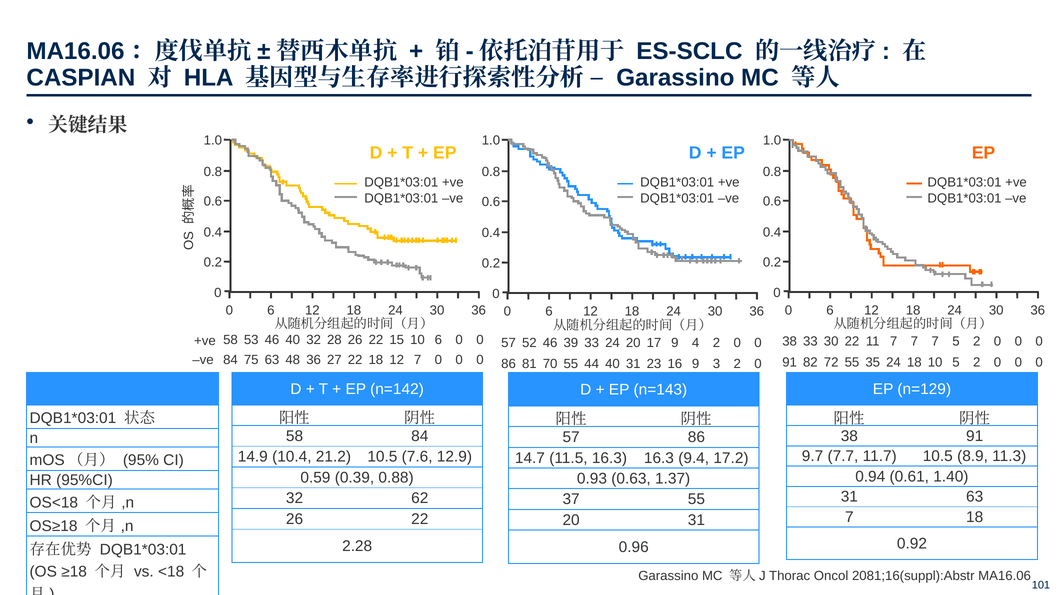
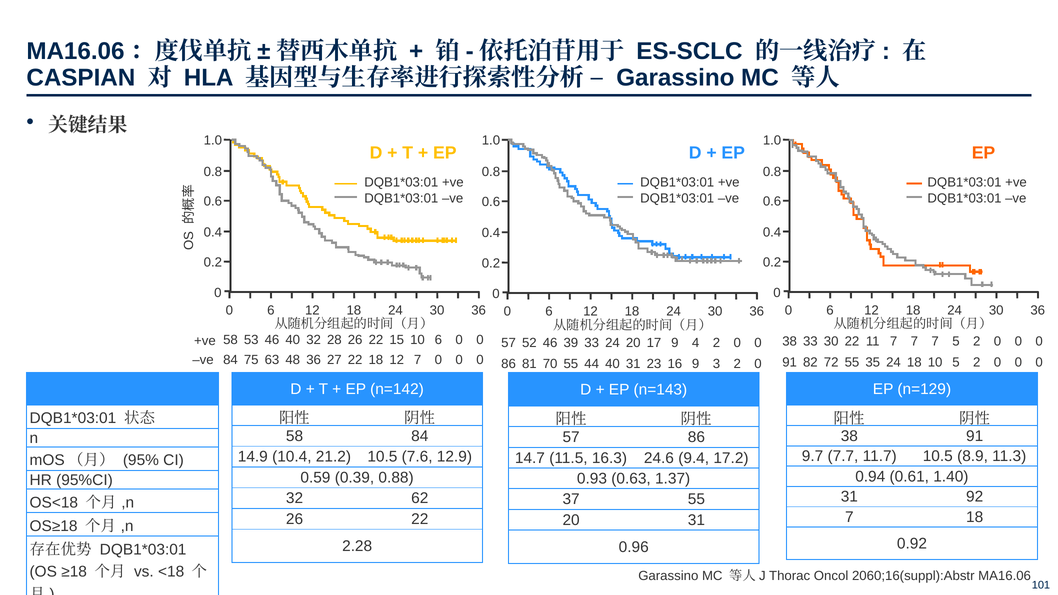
16.3 16.3: 16.3 -> 24.6 (659, 458)
31 63: 63 -> 92 (975, 497)
2081;16(suppl):Abstr: 2081;16(suppl):Abstr -> 2060;16(suppl):Abstr (913, 576)
